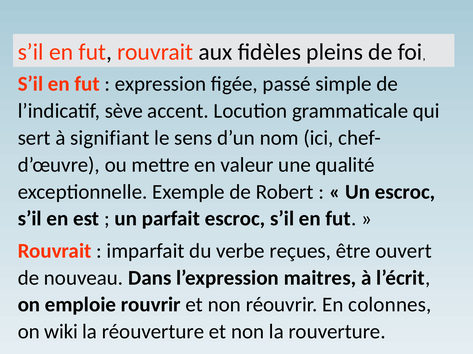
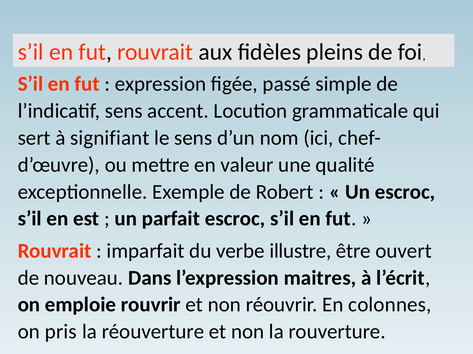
l’indicatif sève: sève -> sens (124, 111)
reçues: reçues -> illustre (300, 251)
wiki: wiki -> pris (61, 332)
